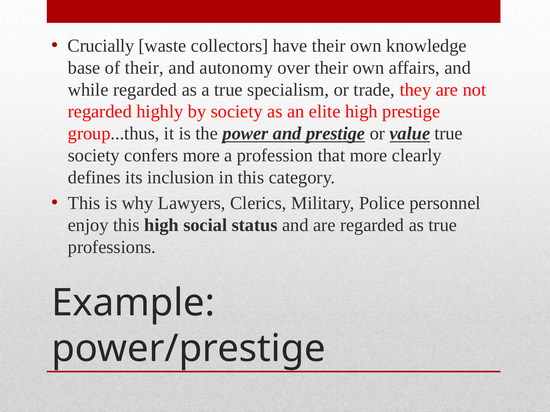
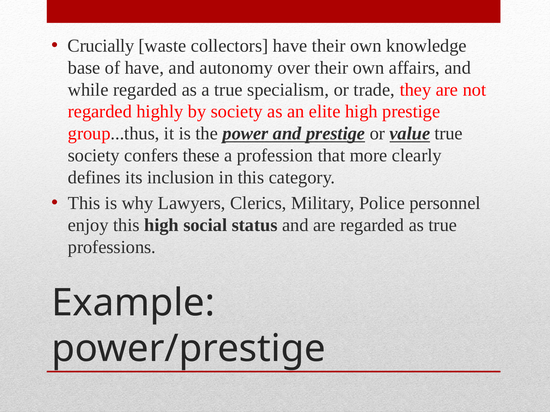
of their: their -> have (144, 68)
confers more: more -> these (201, 156)
